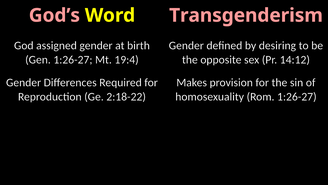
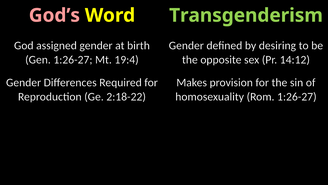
Transgenderism colour: pink -> light green (246, 15)
